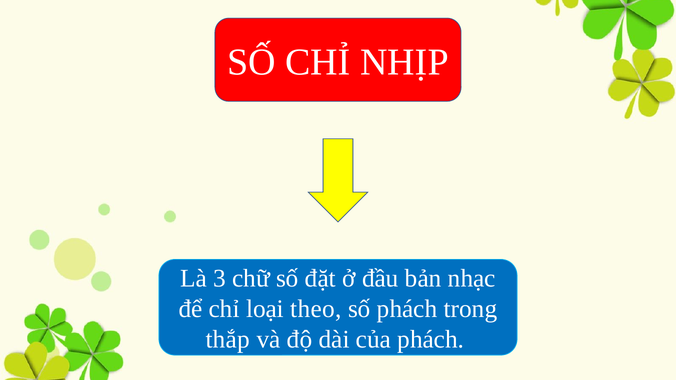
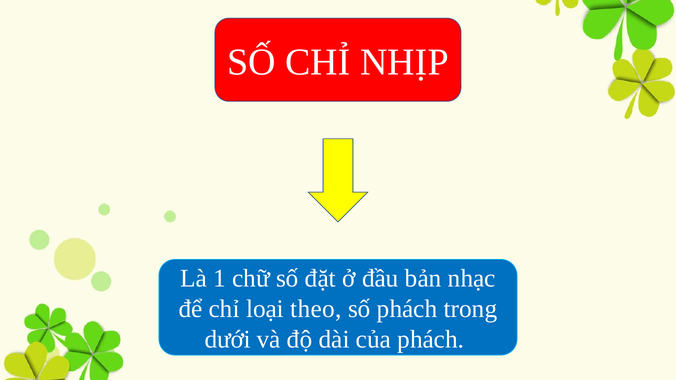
3: 3 -> 1 (219, 279)
thắp: thắp -> dưới (228, 340)
